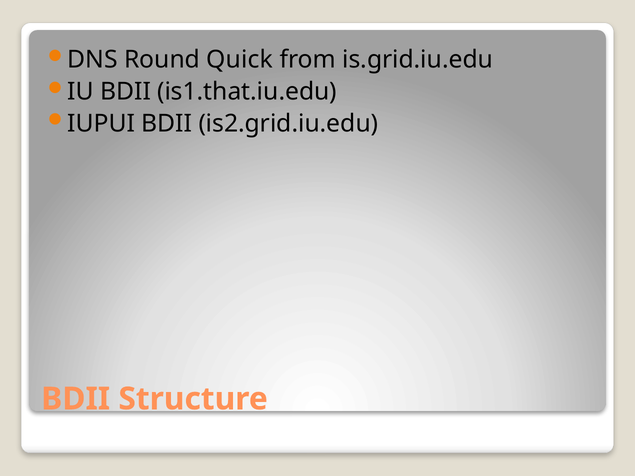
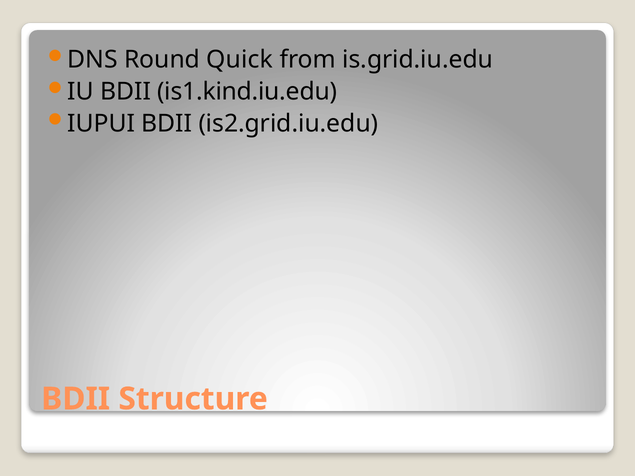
is1.that.iu.edu: is1.that.iu.edu -> is1.kind.iu.edu (247, 92)
